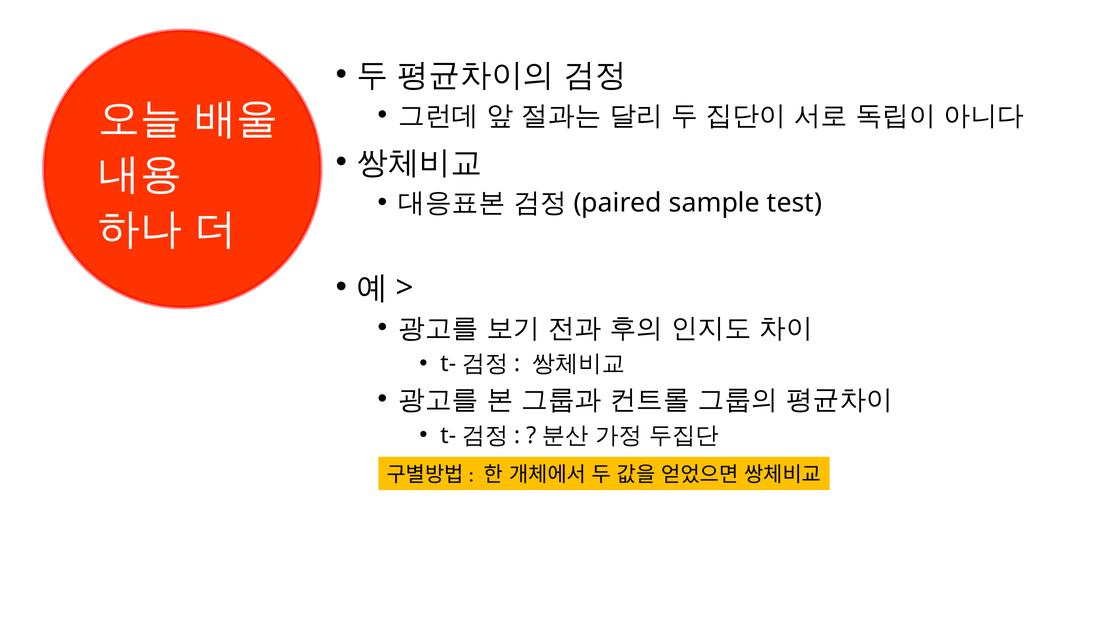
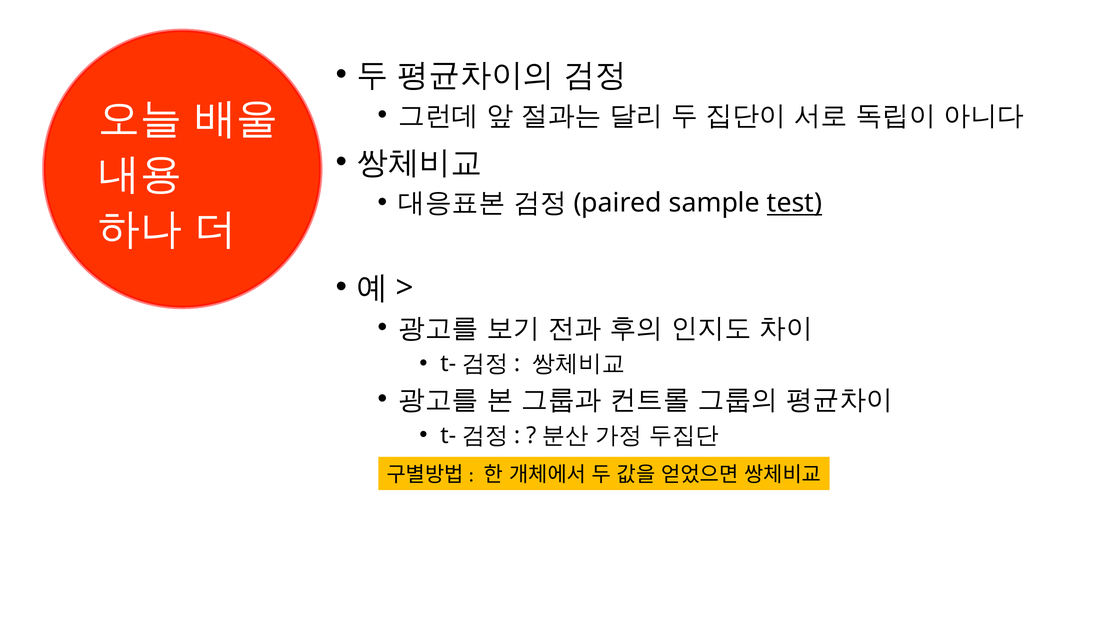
test underline: none -> present (794, 203)
